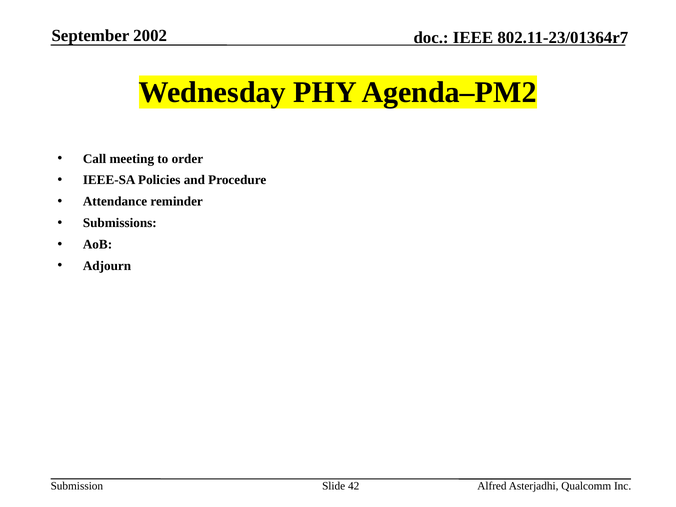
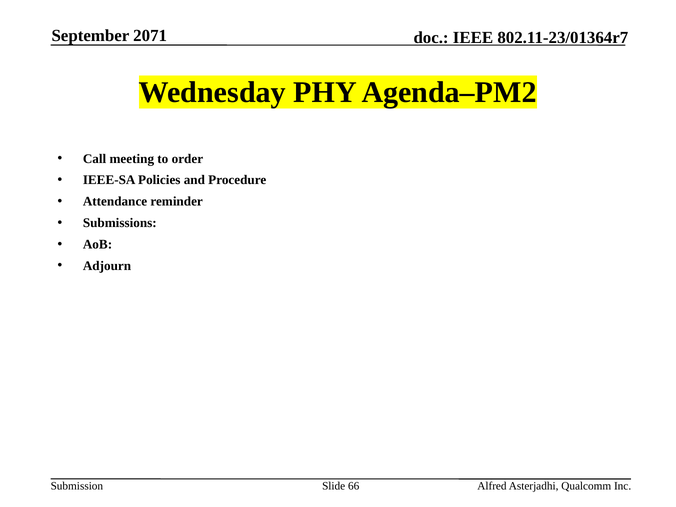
2002: 2002 -> 2071 (150, 36)
42: 42 -> 66 (354, 486)
